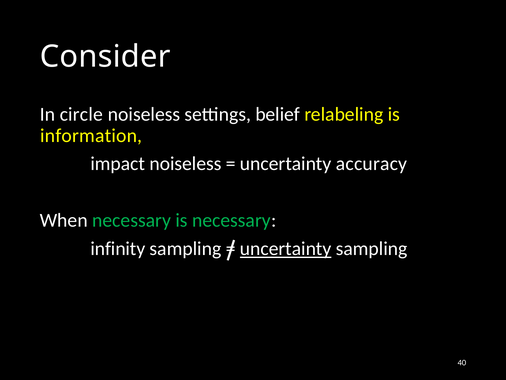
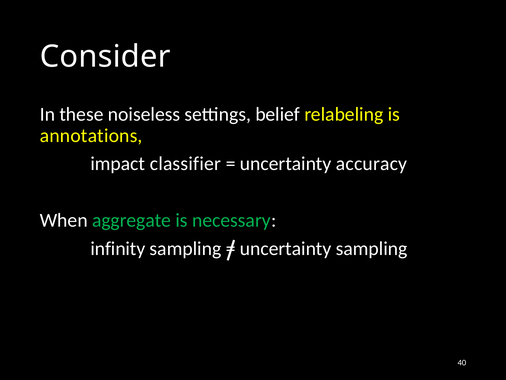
circle: circle -> these (81, 114)
information: information -> annotations (91, 135)
impact noiseless: noiseless -> classifier (185, 164)
When necessary: necessary -> aggregate (132, 220)
uncertainty underline: present -> none (286, 248)
